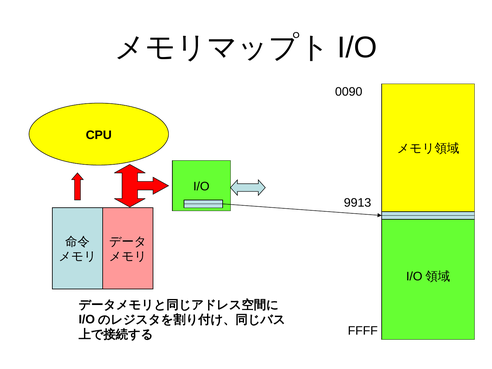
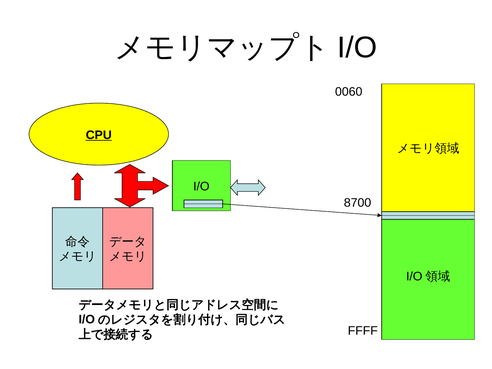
0090: 0090 -> 0060 (349, 92)
CPU underline: none -> present (99, 135)
9913: 9913 -> 8700 (358, 203)
